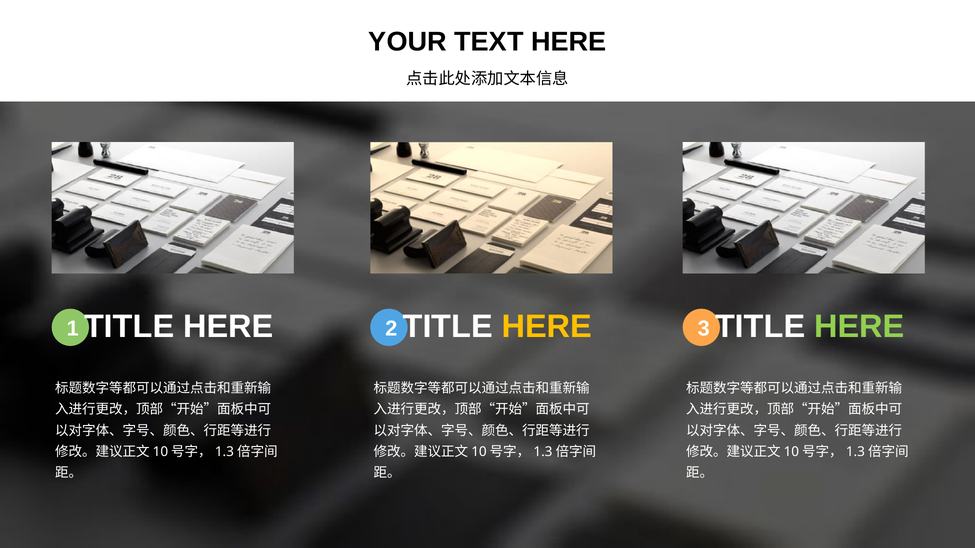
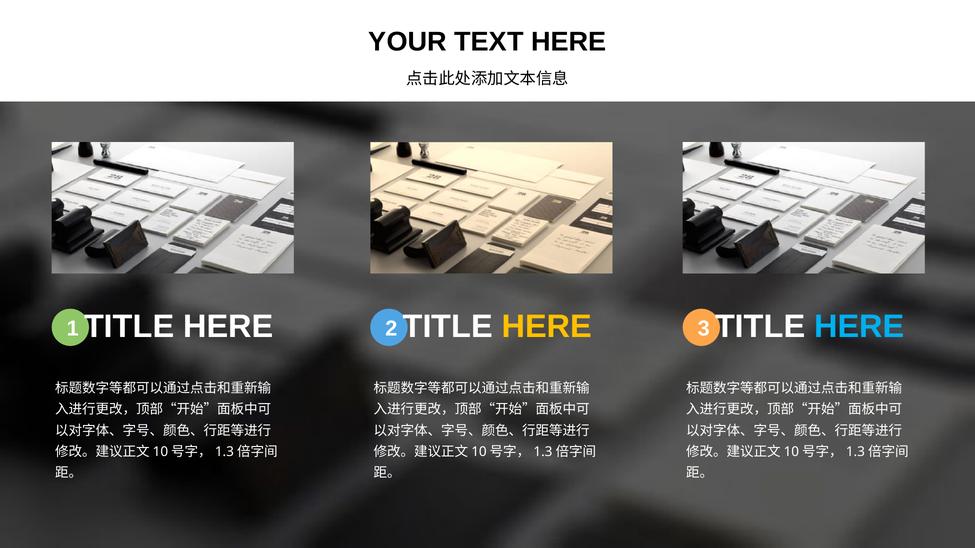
HERE colour: light green -> light blue (859, 327)
